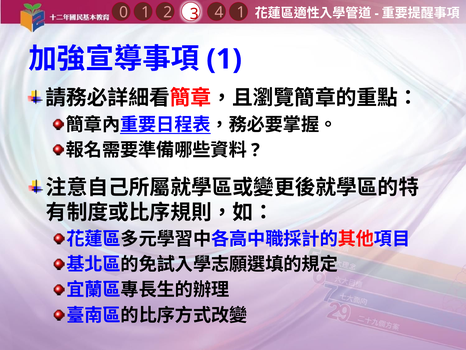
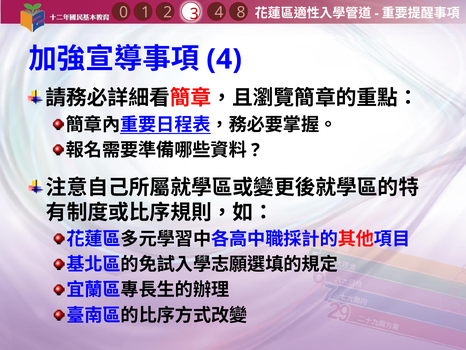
4 1: 1 -> 8 (241, 13)
1: 1 -> 4 (224, 59)
